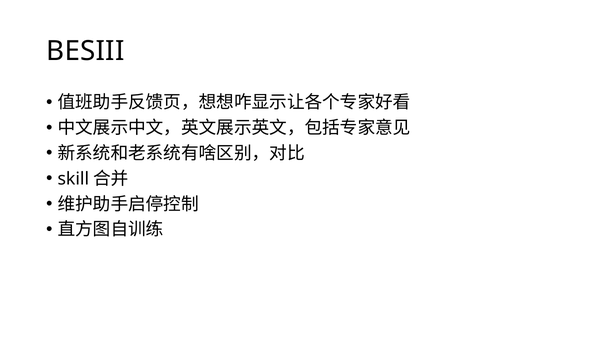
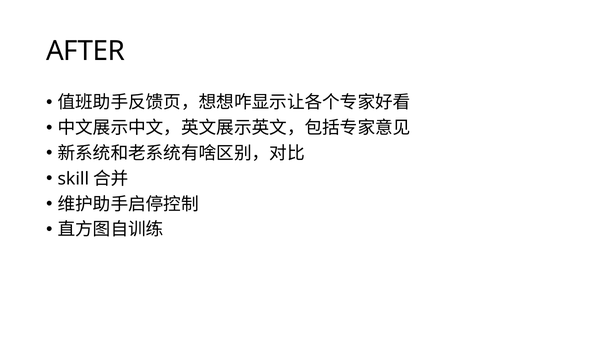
BESIII: BESIII -> AFTER (86, 51)
